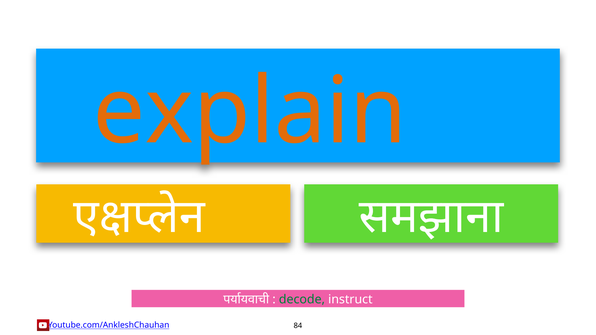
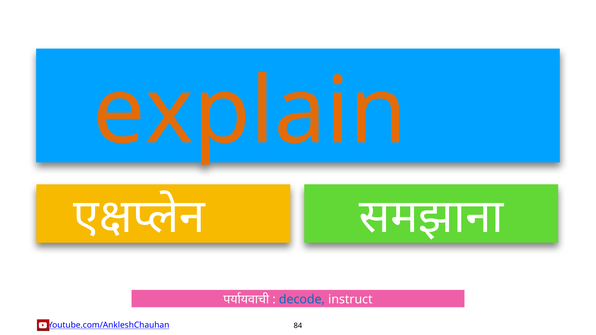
decode colour: green -> blue (302, 300)
